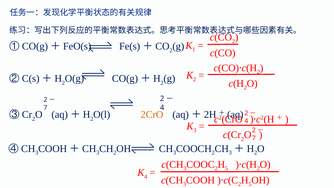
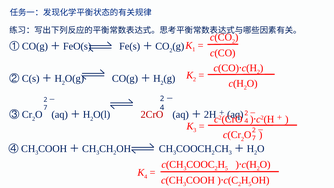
2CrO colour: orange -> red (152, 114)
